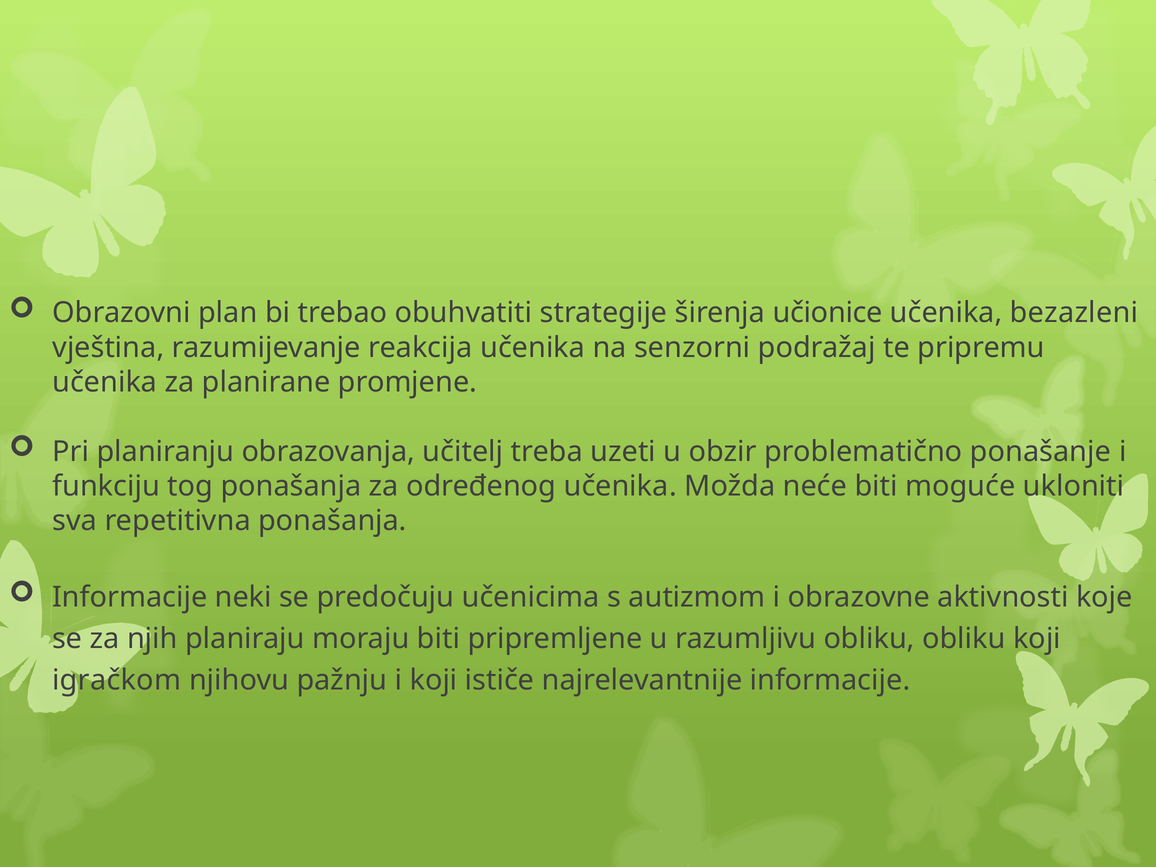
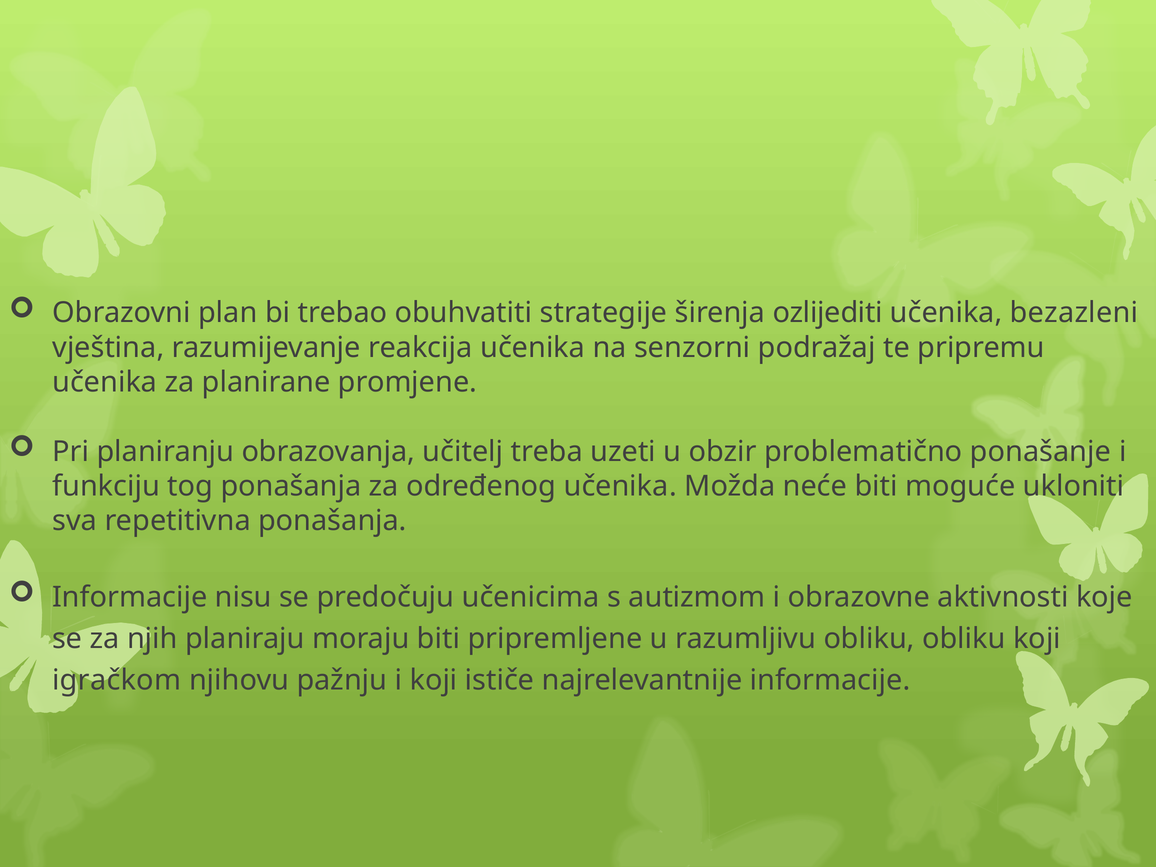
učionice: učionice -> ozlijediti (828, 313)
neki: neki -> nisu (243, 597)
